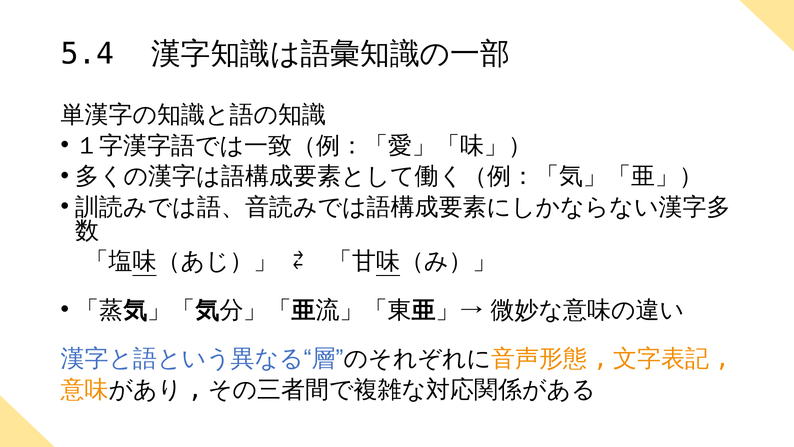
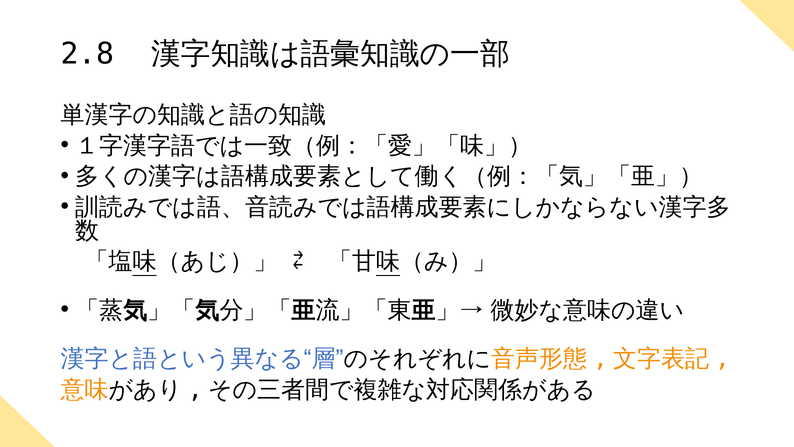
5.4: 5.4 -> 2.8 (87, 54)
